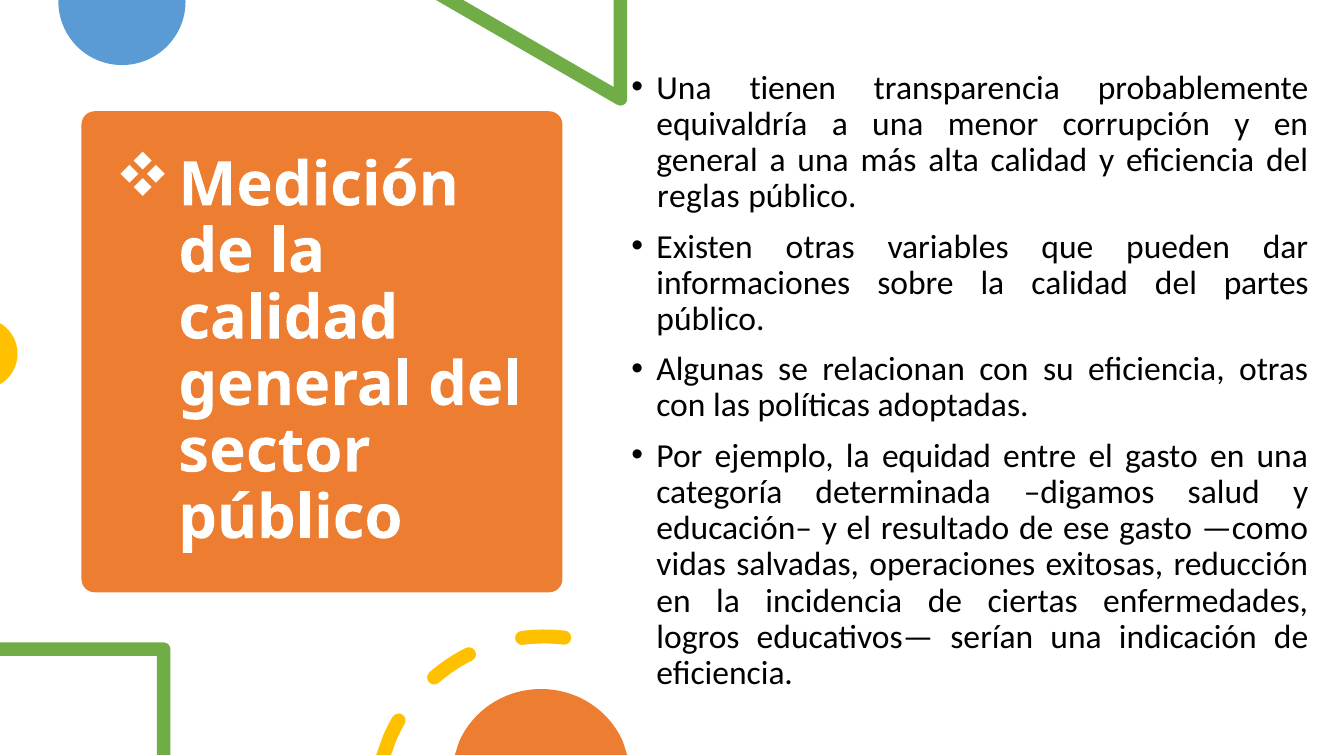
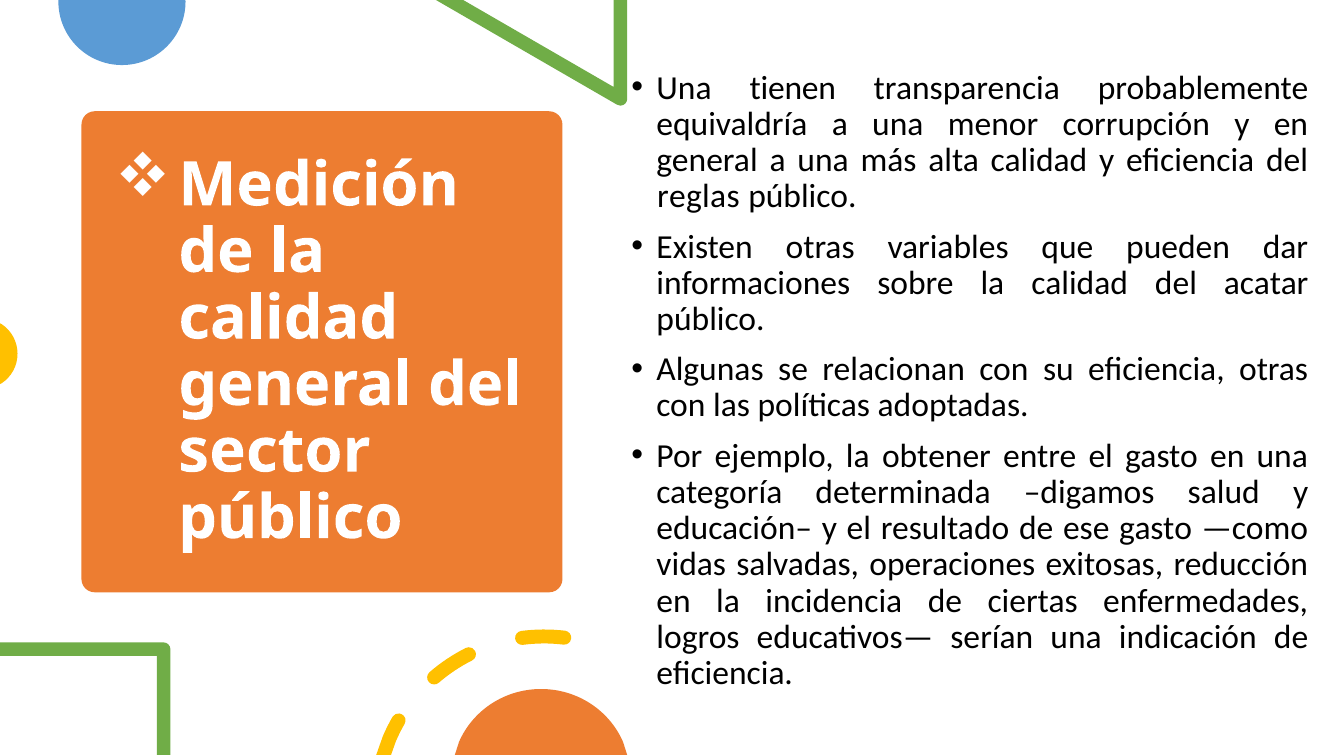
partes: partes -> acatar (1266, 283)
equidad: equidad -> obtener (936, 456)
